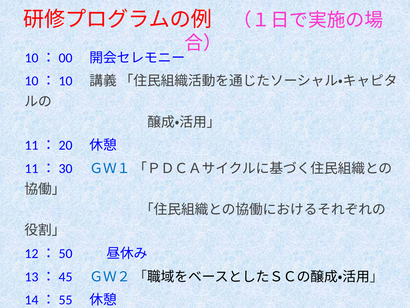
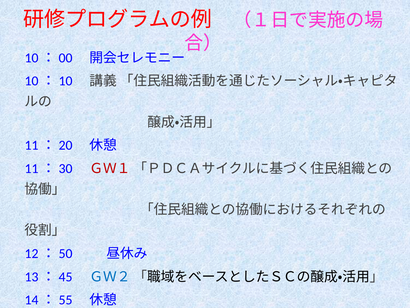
ＧＷ１ colour: blue -> red (110, 168)
